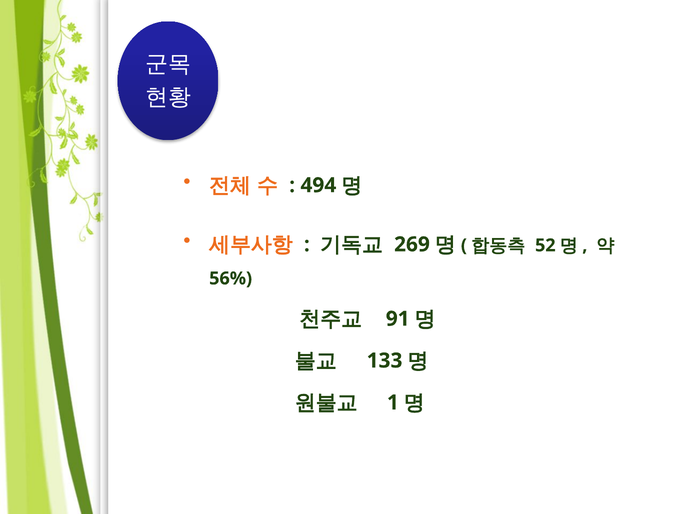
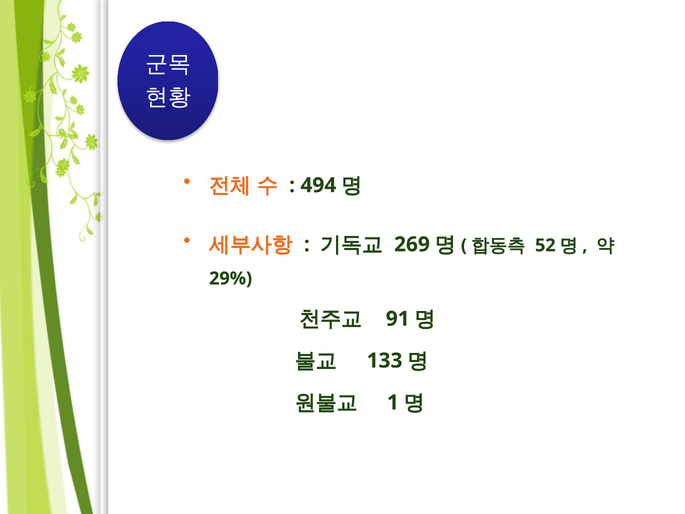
56%: 56% -> 29% (231, 278)
